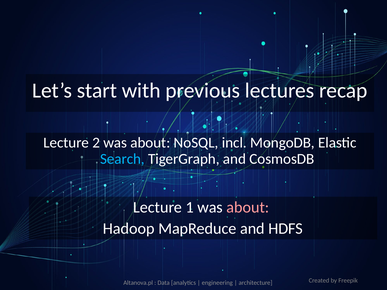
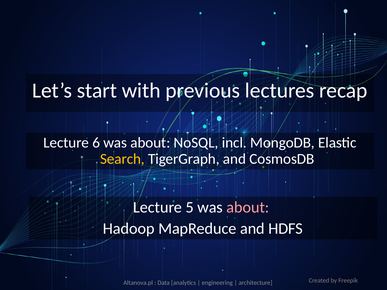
2: 2 -> 6 (96, 143)
Search colour: light blue -> yellow (122, 159)
1: 1 -> 5 (190, 207)
